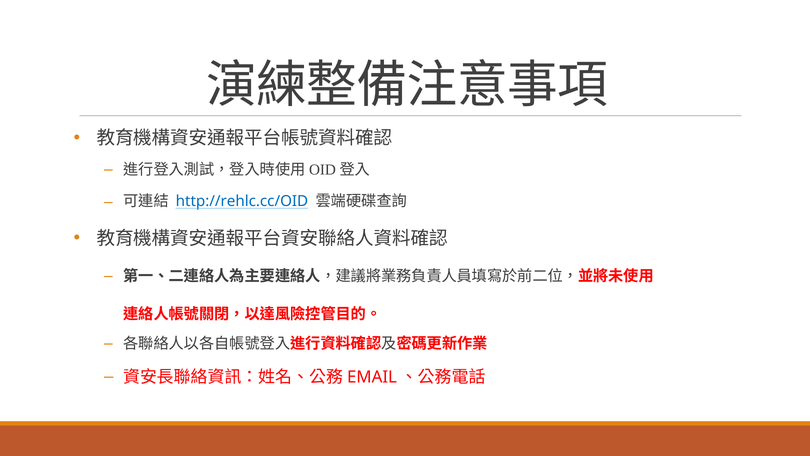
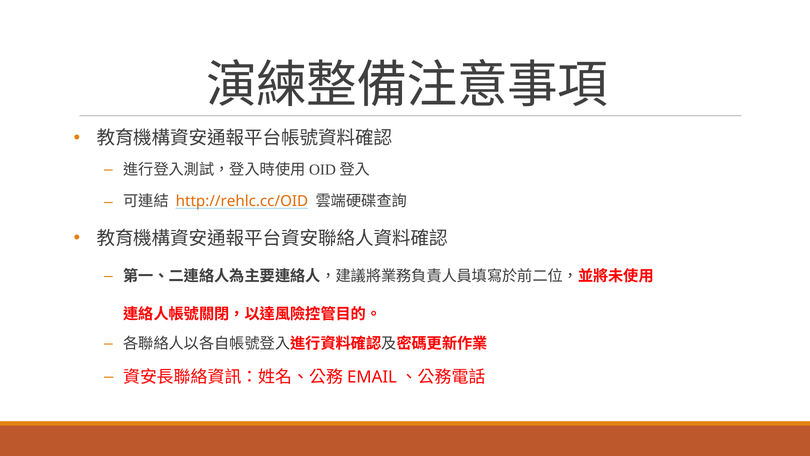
http://rehlc.cc/OID colour: blue -> orange (242, 201)
